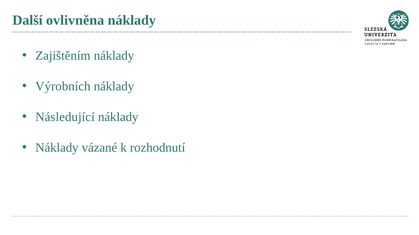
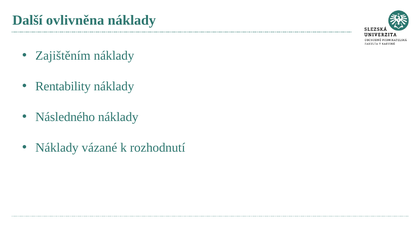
Výrobních: Výrobních -> Rentability (63, 87)
Následující: Následující -> Následného (65, 117)
